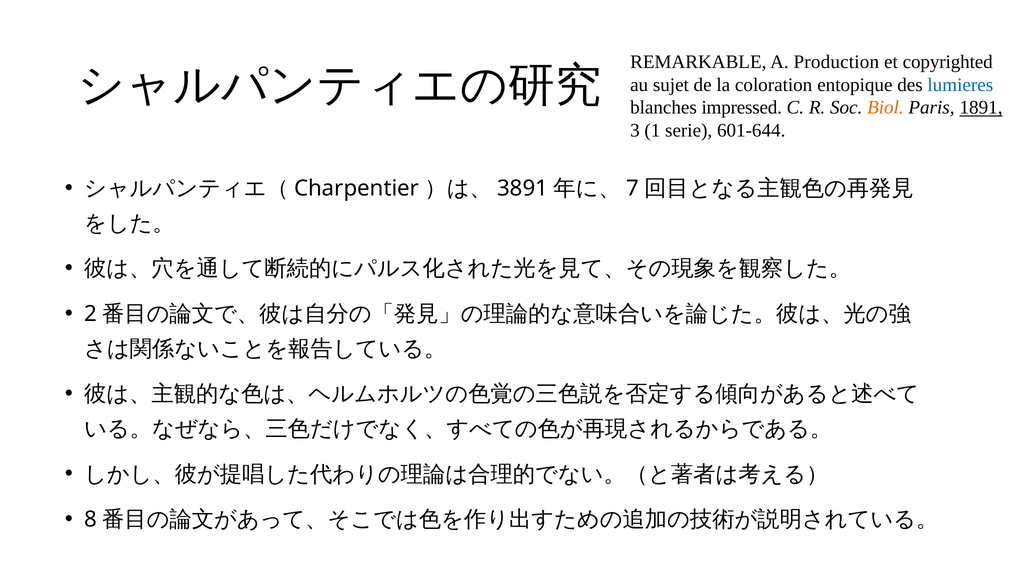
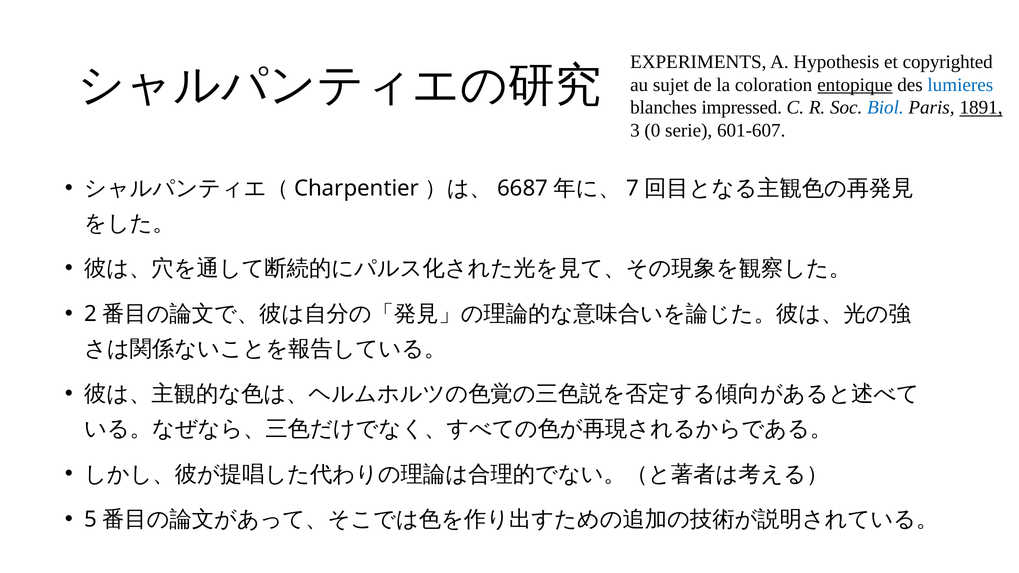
REMARKABLE: REMARKABLE -> EXPERIMENTS (698, 62)
Production: Production -> Hypothesis (836, 62)
entopique underline: none -> present (855, 85)
Biol colour: orange -> blue (885, 108)
1: 1 -> 0 (652, 131)
601-644: 601-644 -> 601-607 (751, 131)
3891: 3891 -> 6687 (523, 189)
8: 8 -> 5 (90, 520)
